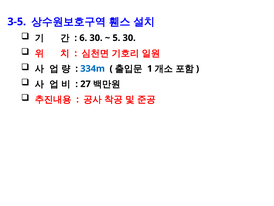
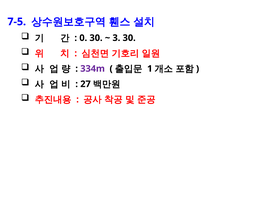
3-5: 3-5 -> 7-5 (17, 22)
6: 6 -> 0 (83, 38)
5: 5 -> 3 (116, 38)
334m colour: blue -> purple (93, 69)
